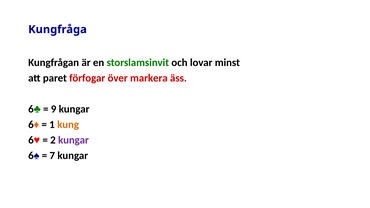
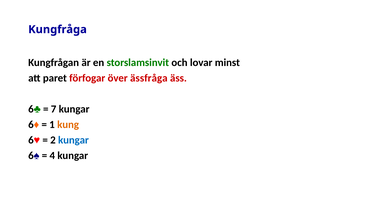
markera: markera -> ässfråga (149, 78)
9: 9 -> 7 (54, 109)
kungar colour: purple -> blue (73, 140)
7: 7 -> 4 (52, 156)
